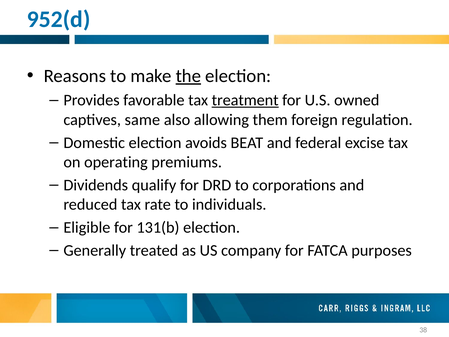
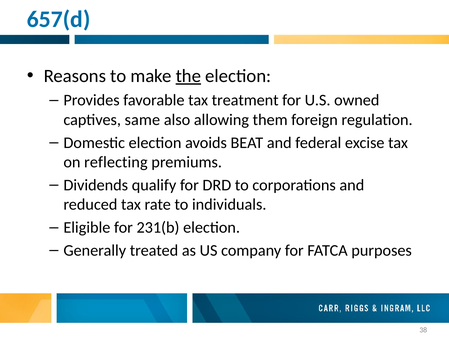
952(d: 952(d -> 657(d (59, 19)
treatment underline: present -> none (245, 100)
operating: operating -> reflecting (116, 162)
131(b: 131(b -> 231(b (158, 227)
